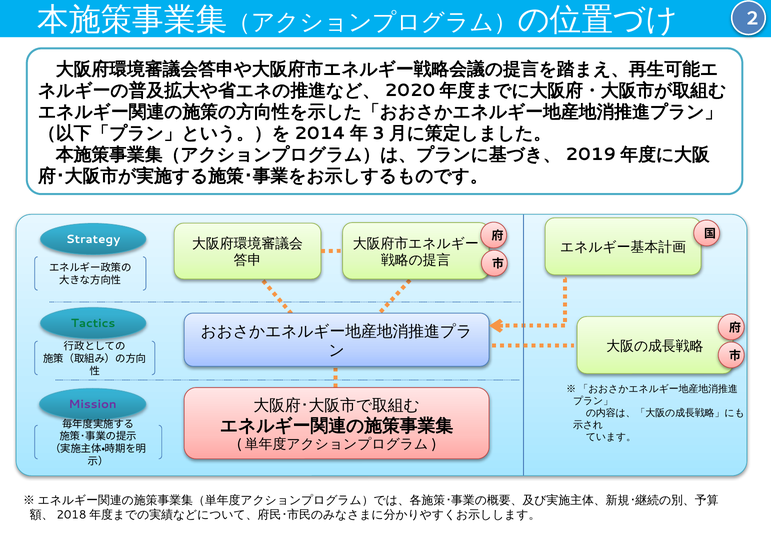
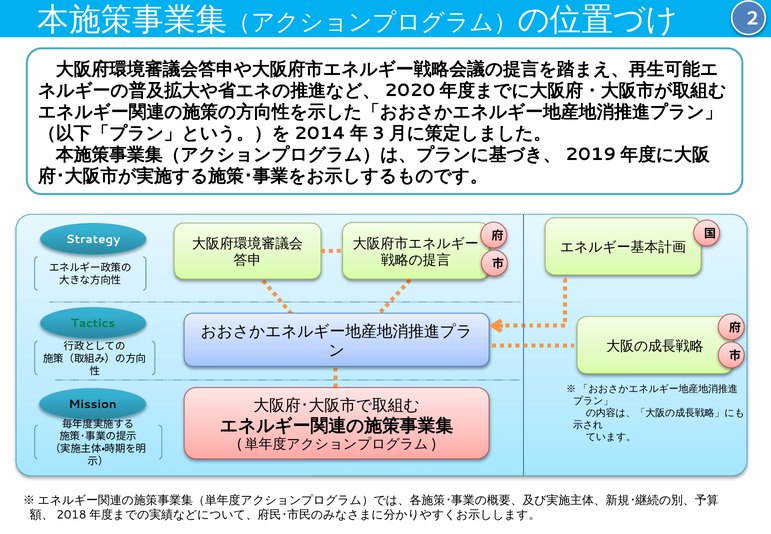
Mission colour: purple -> black (93, 404)
